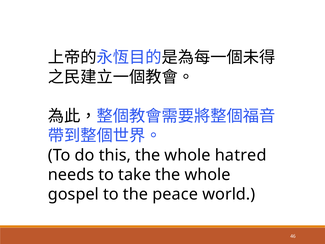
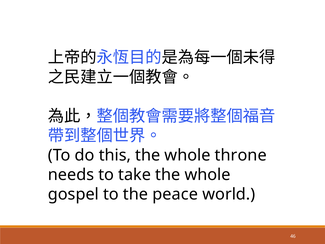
hatred: hatred -> throne (241, 155)
